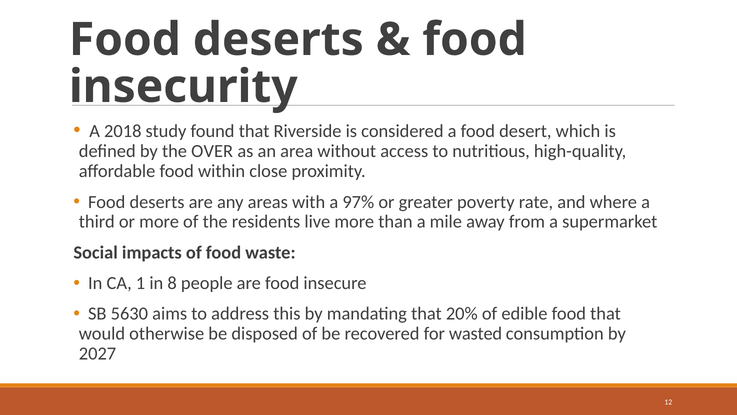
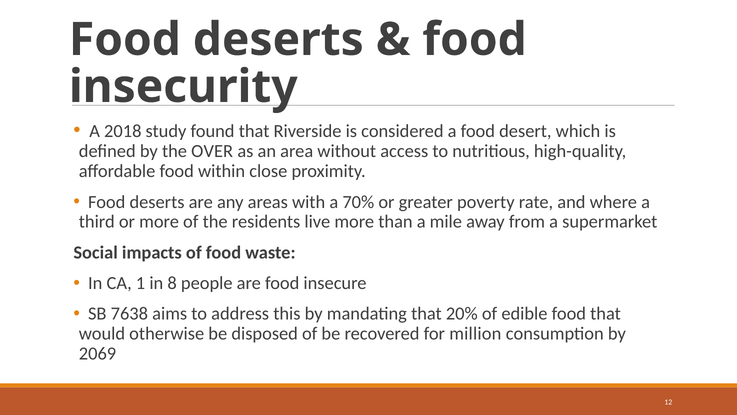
97%: 97% -> 70% (358, 202)
5630: 5630 -> 7638 (129, 314)
wasted: wasted -> million (475, 333)
2027: 2027 -> 2069 (98, 353)
